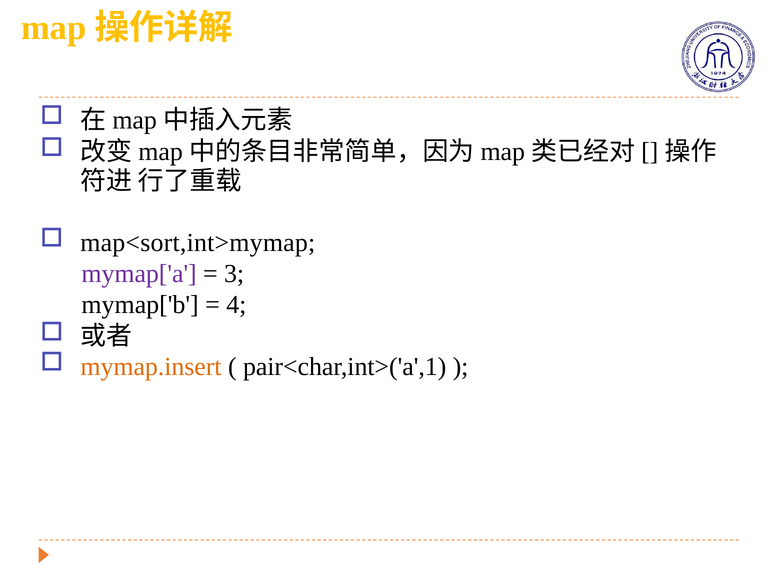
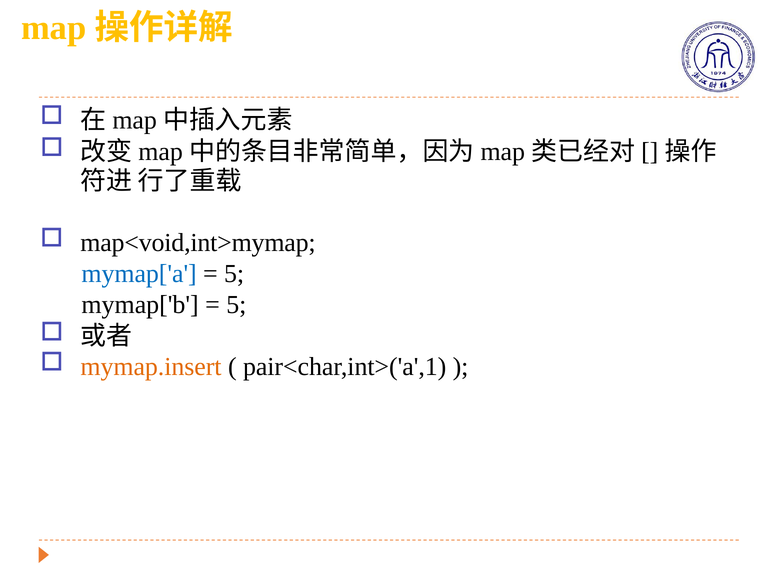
map<sort,int>mymap: map<sort,int>mymap -> map<void,int>mymap (198, 243)
mymap['a colour: purple -> blue (139, 274)
3: 3 -> 5 (234, 274)
4: 4 -> 5 (236, 305)
